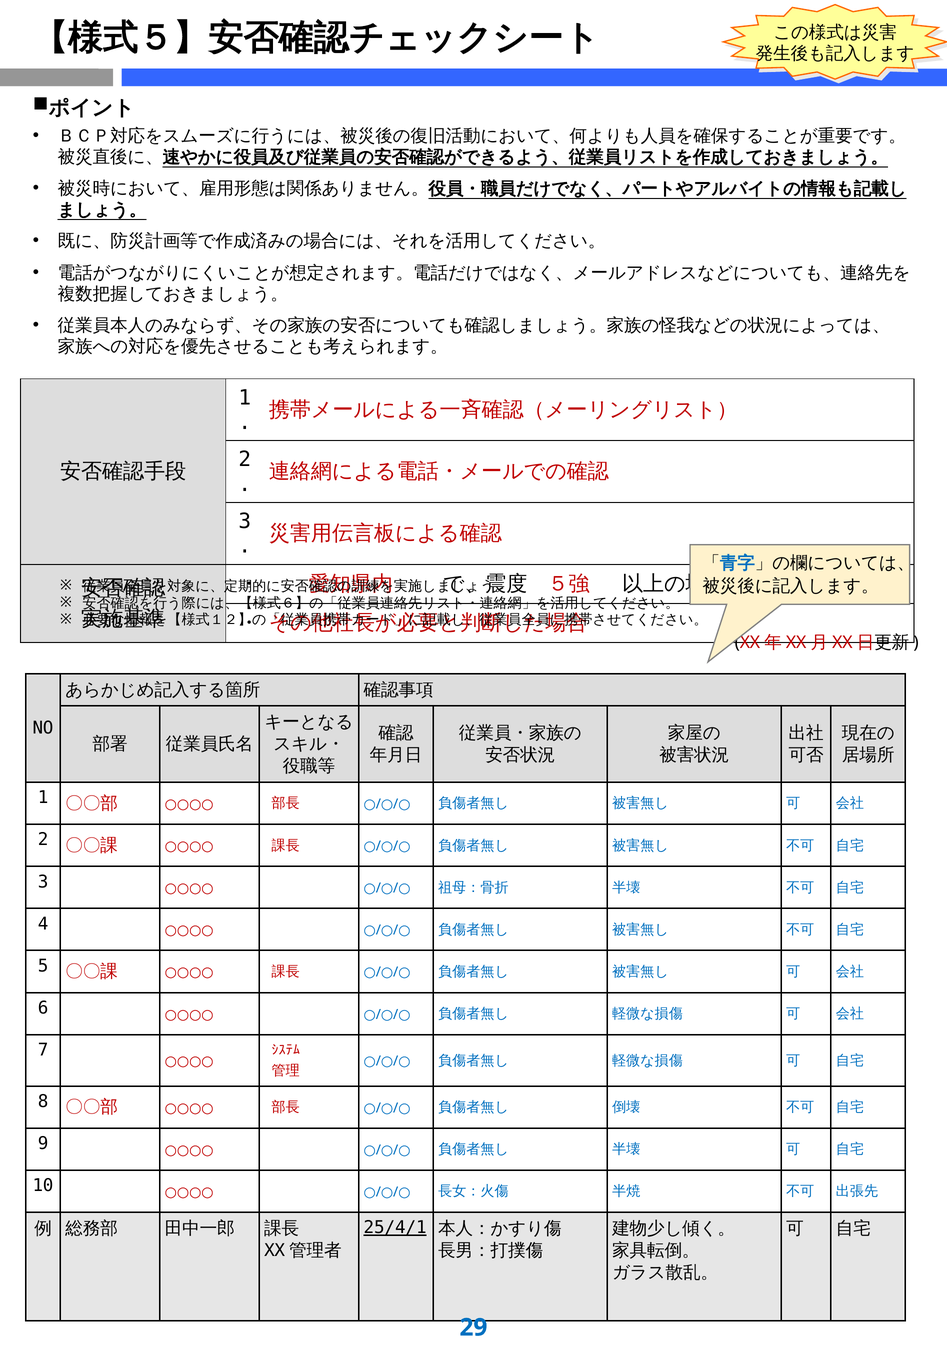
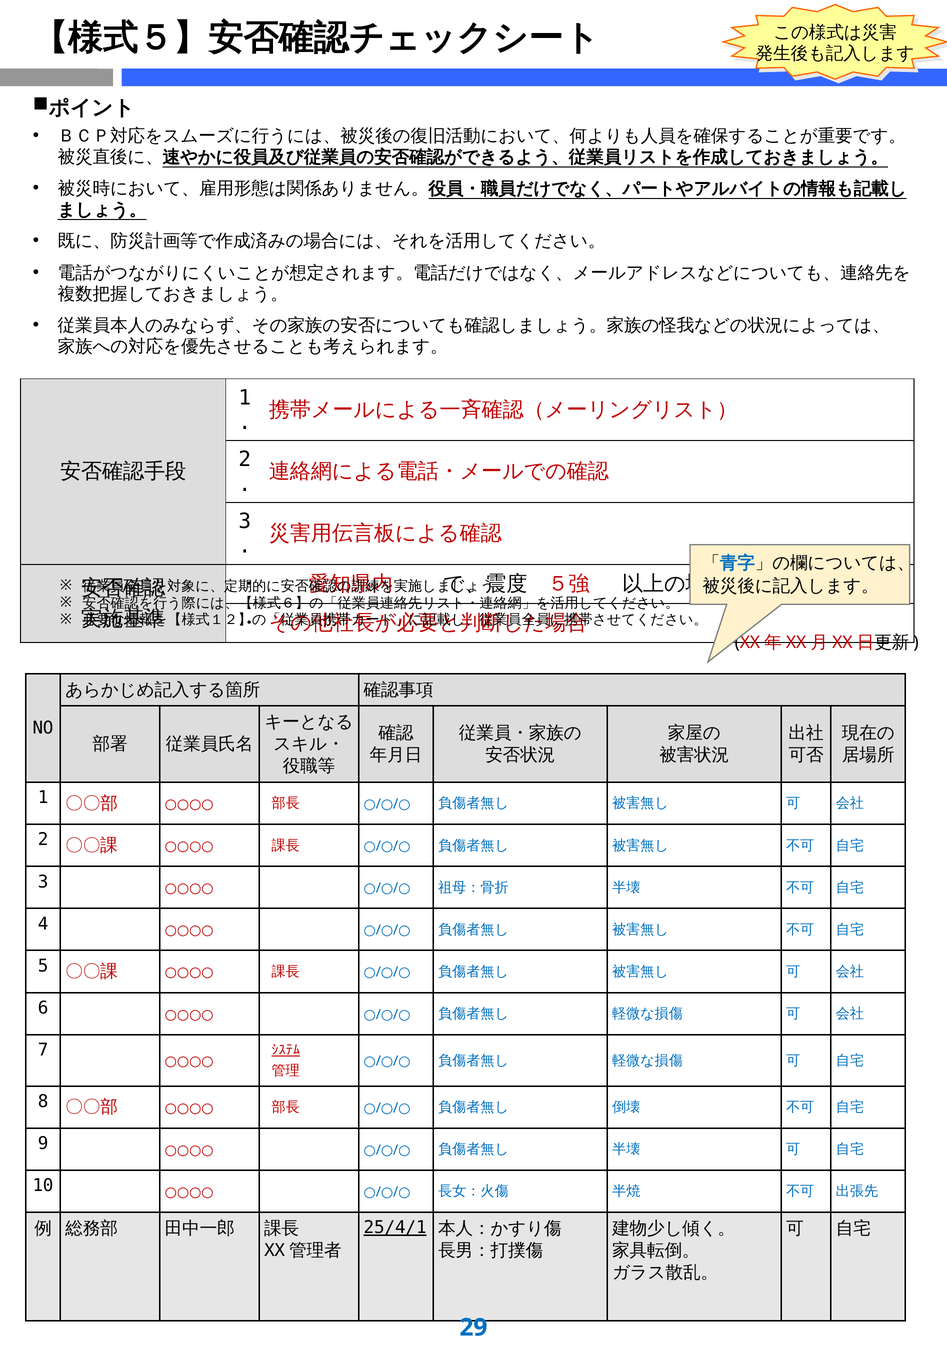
ｼｽﾃﾑ underline: none -> present (286, 1050)
